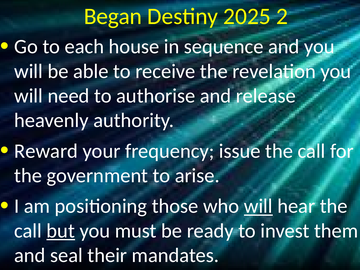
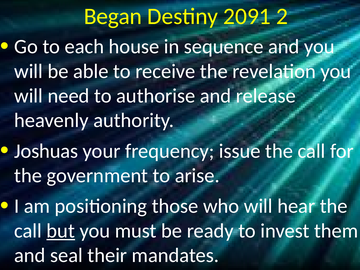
2025: 2025 -> 2091 (247, 16)
Reward: Reward -> Joshuas (46, 151)
will underline: present -> none (258, 206)
